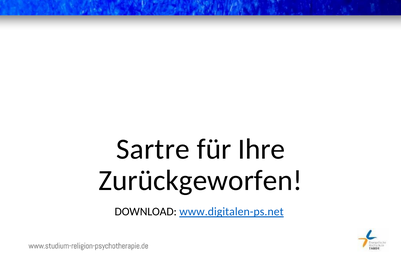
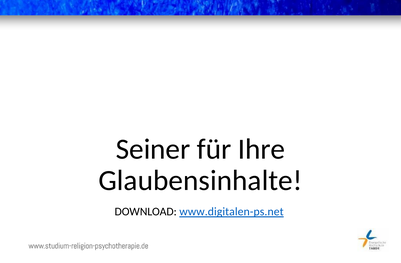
Sartre: Sartre -> Seiner (153, 149)
Zurückgeworfen: Zurückgeworfen -> Glaubensinhalte (200, 181)
